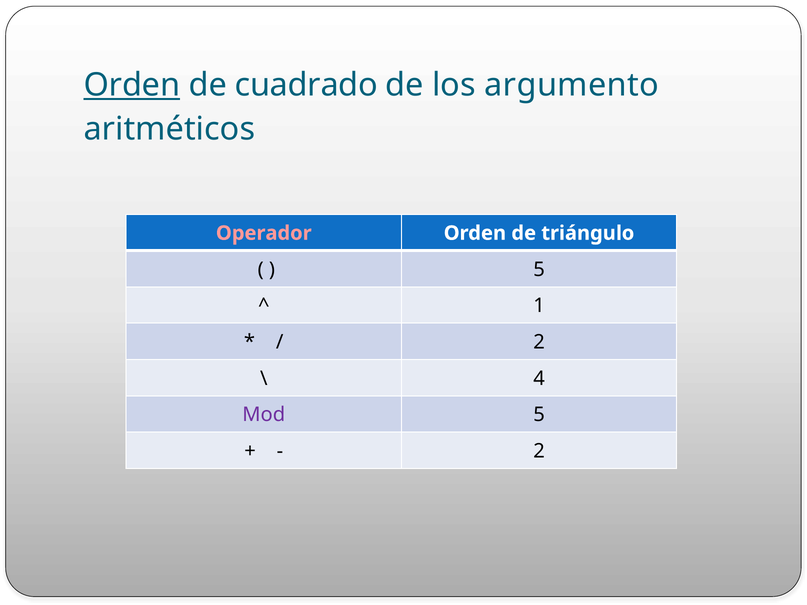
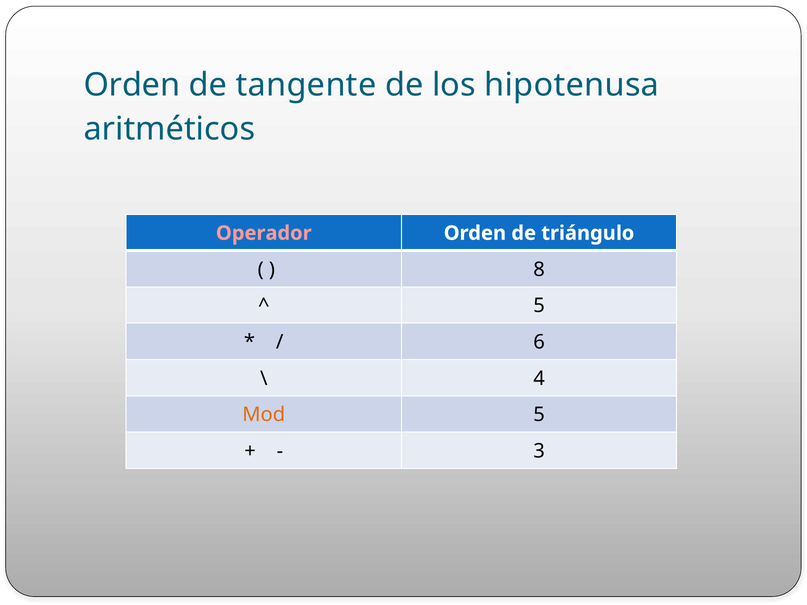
Orden underline: present -> none (132, 85)
cuadrado: cuadrado -> tangente (306, 85)
argumento: argumento -> hipotenusa (572, 85)
5: 5 -> 8 (539, 270)
1: 1 -> 5 (539, 306)
2: 2 -> 6 (539, 342)
Mod colour: purple -> orange (264, 415)
2: 2 -> 3 (539, 451)
